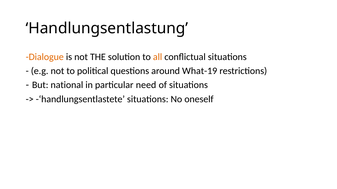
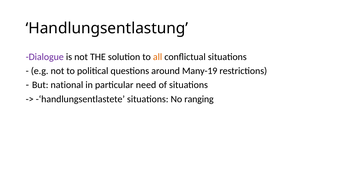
Dialogue colour: orange -> purple (45, 57)
What-19: What-19 -> Many-19 (200, 71)
oneself: oneself -> ranging (199, 99)
